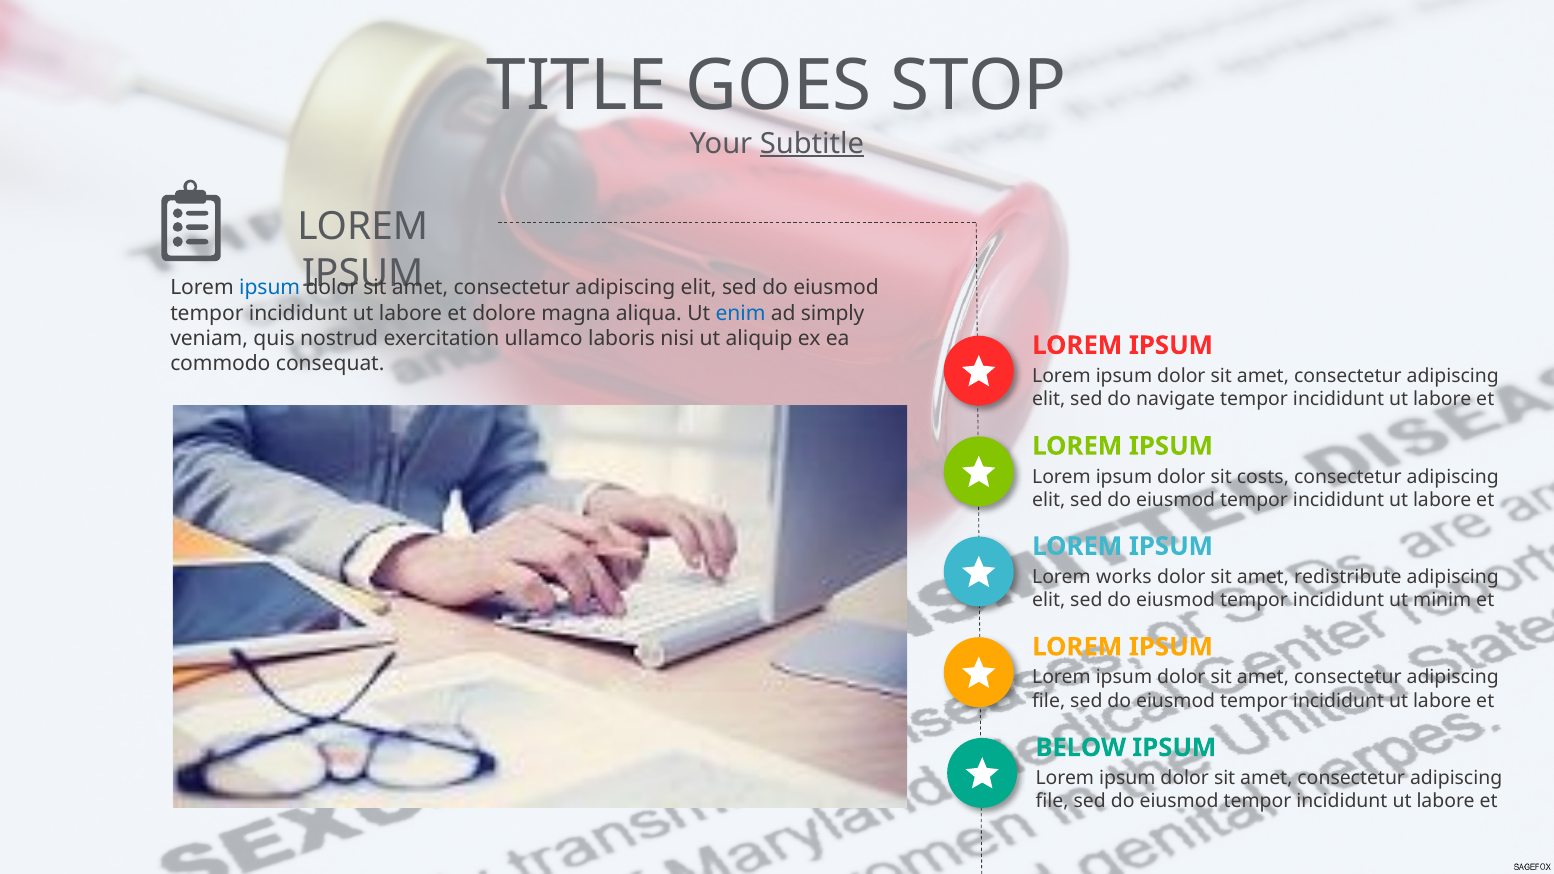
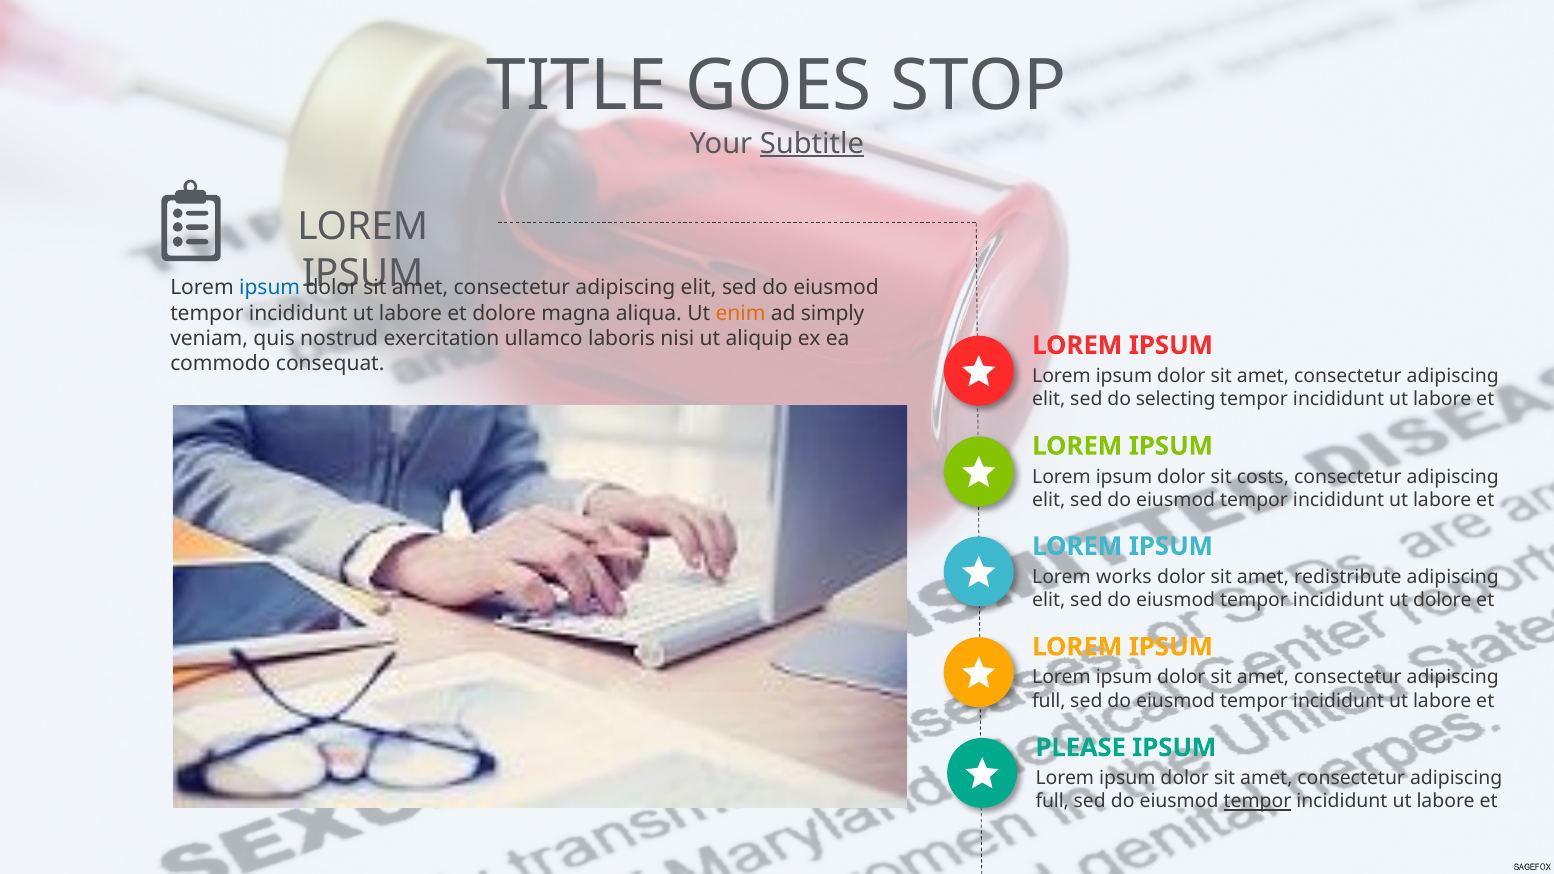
enim colour: blue -> orange (741, 313)
navigate: navigate -> selecting (1176, 399)
ut minim: minim -> dolore (1442, 600)
file: file -> full (1049, 701)
BELOW: BELOW -> PLEASE (1081, 748)
file: file -> full (1052, 802)
tempor underline: none -> present (1258, 802)
